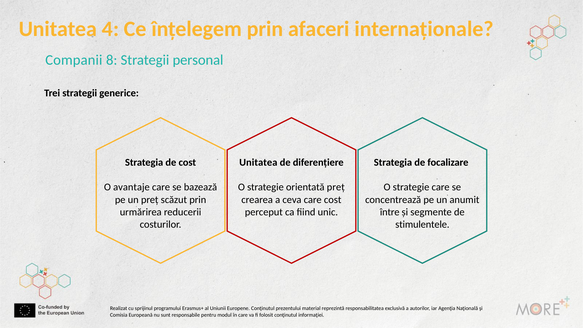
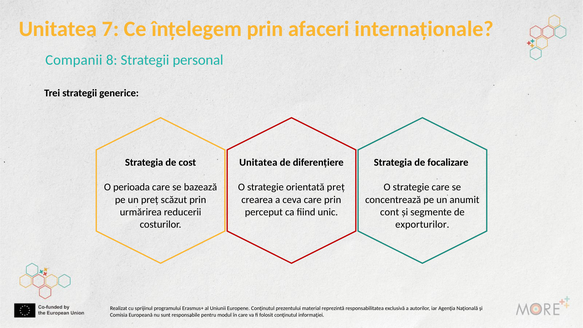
4: 4 -> 7 (110, 29)
avantaje: avantaje -> perioada (132, 187)
care cost: cost -> prin (333, 200)
între: între -> cont (390, 212)
stimulentele: stimulentele -> exporturilor (422, 224)
